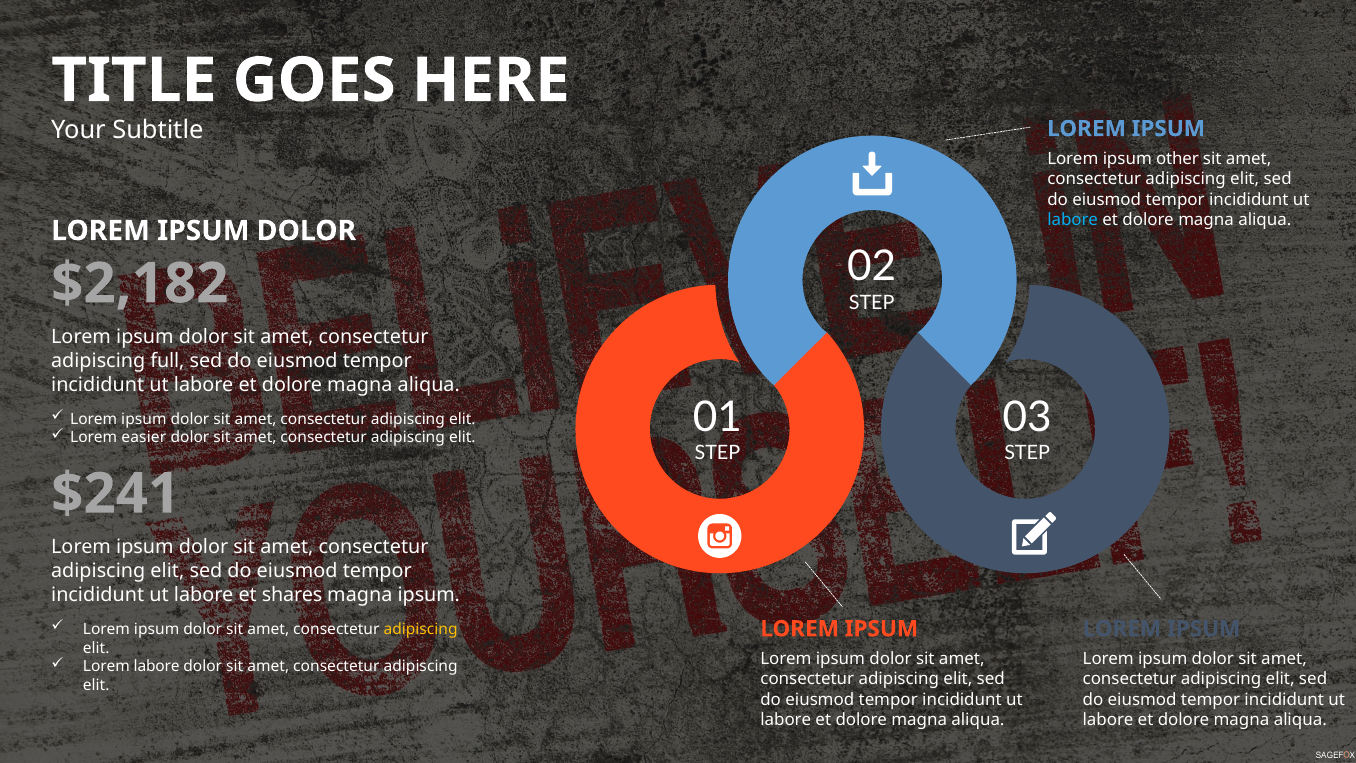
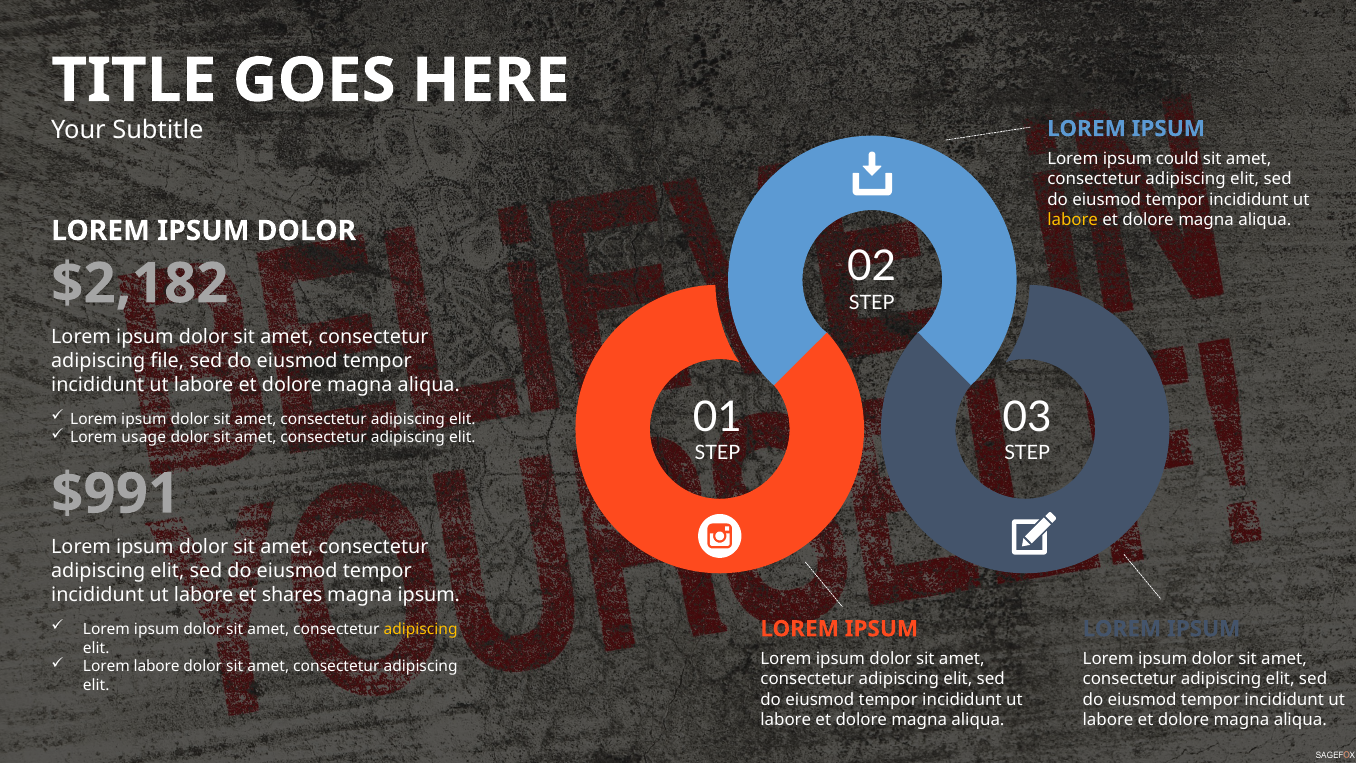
other: other -> could (1177, 159)
labore colour: light blue -> yellow (1073, 220)
full: full -> file (167, 361)
easier: easier -> usage (144, 437)
$241: $241 -> $991 (116, 494)
